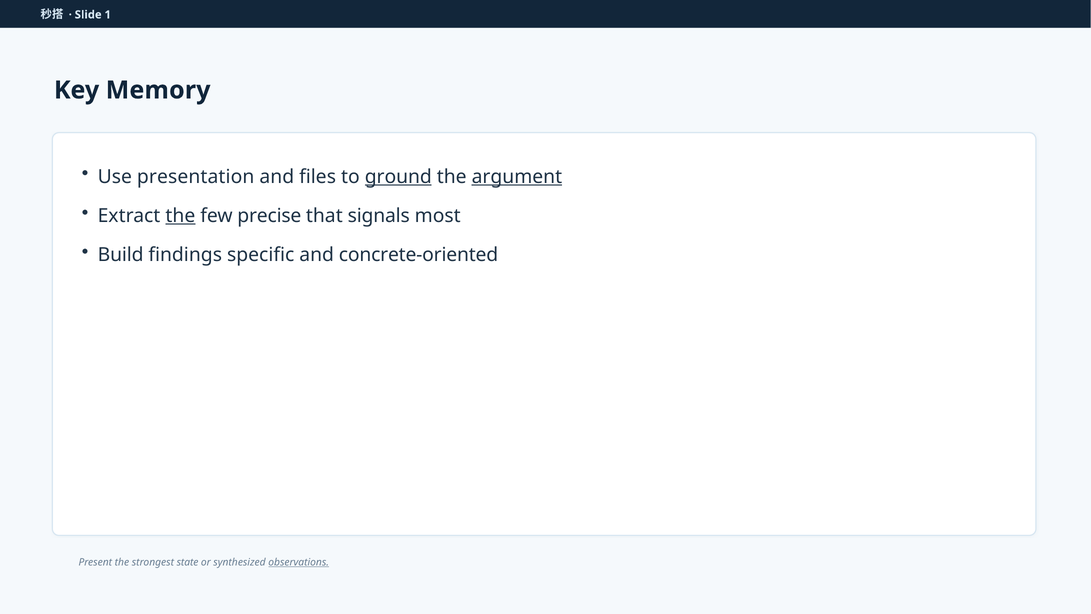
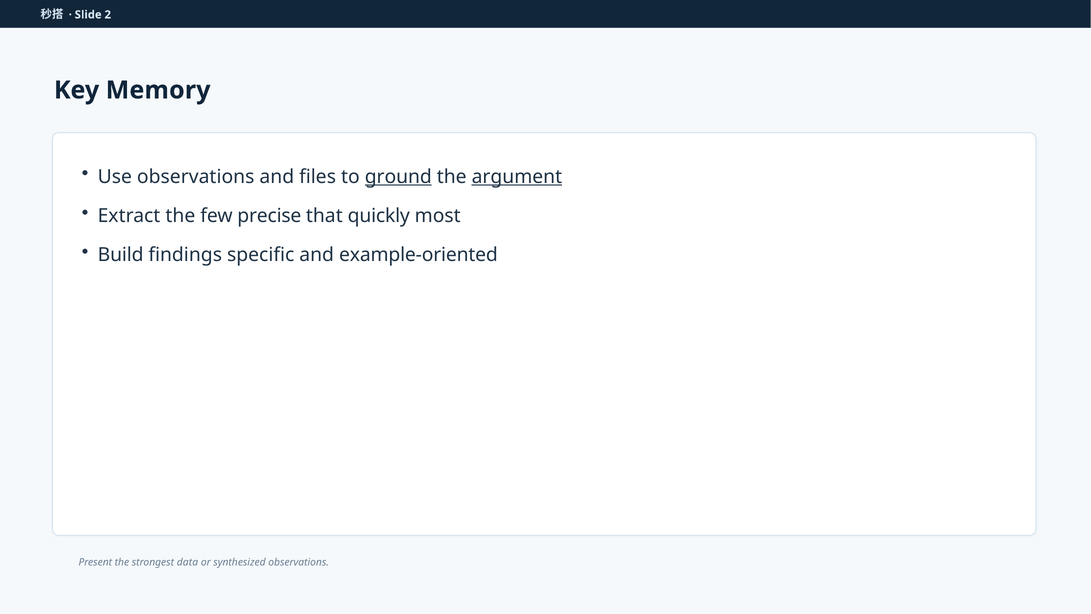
1: 1 -> 2 (108, 15)
Use presentation: presentation -> observations (196, 177)
the underline: present -> none (180, 216)
signals: signals -> quickly (379, 216)
concrete-oriented: concrete-oriented -> example-oriented (418, 255)
state: state -> data (187, 562)
observations underline: present -> none (299, 562)
